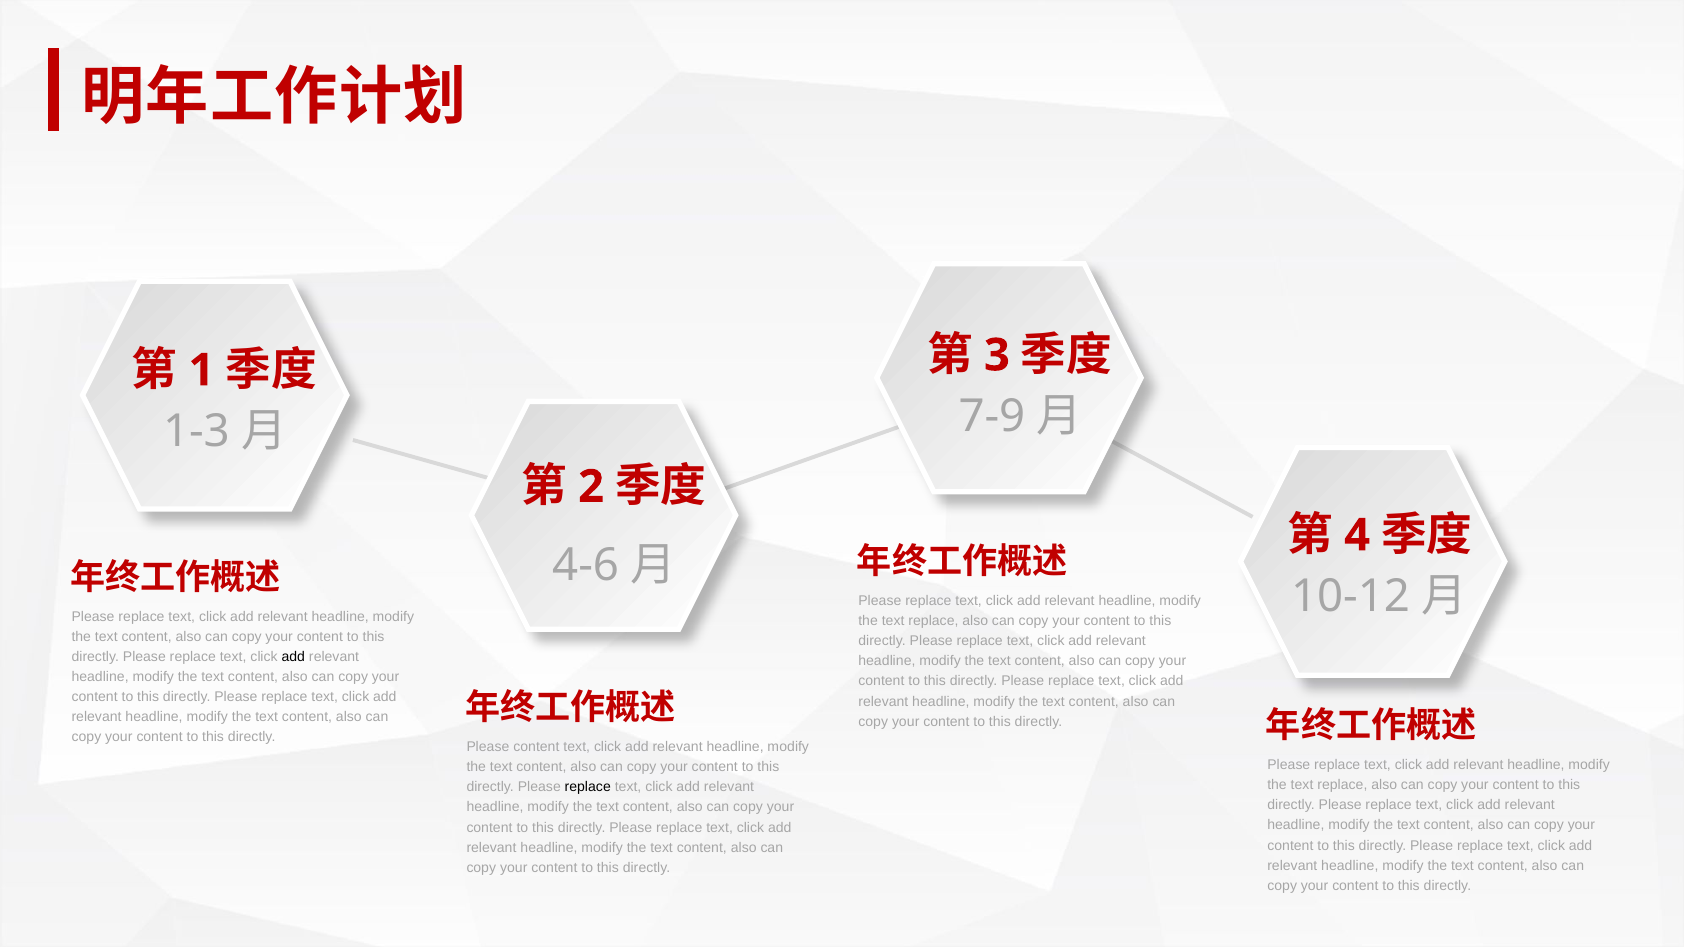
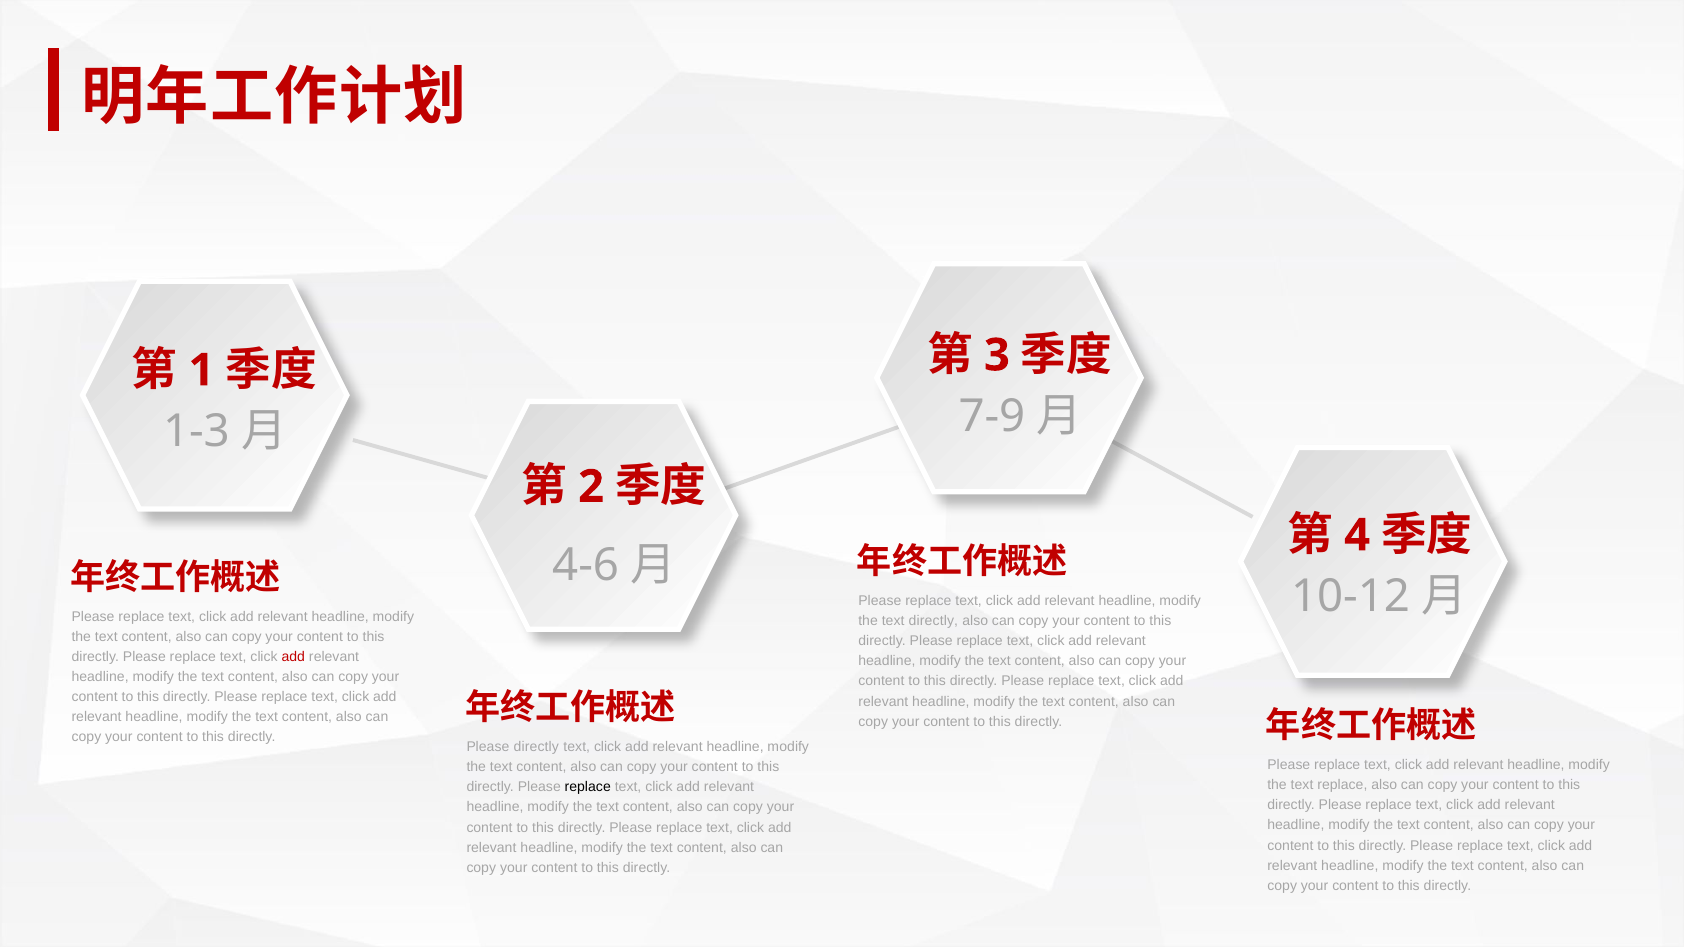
replace: replace -> directly (933, 621)
add colour: black -> red (293, 657)
Please content: content -> directly (536, 747)
